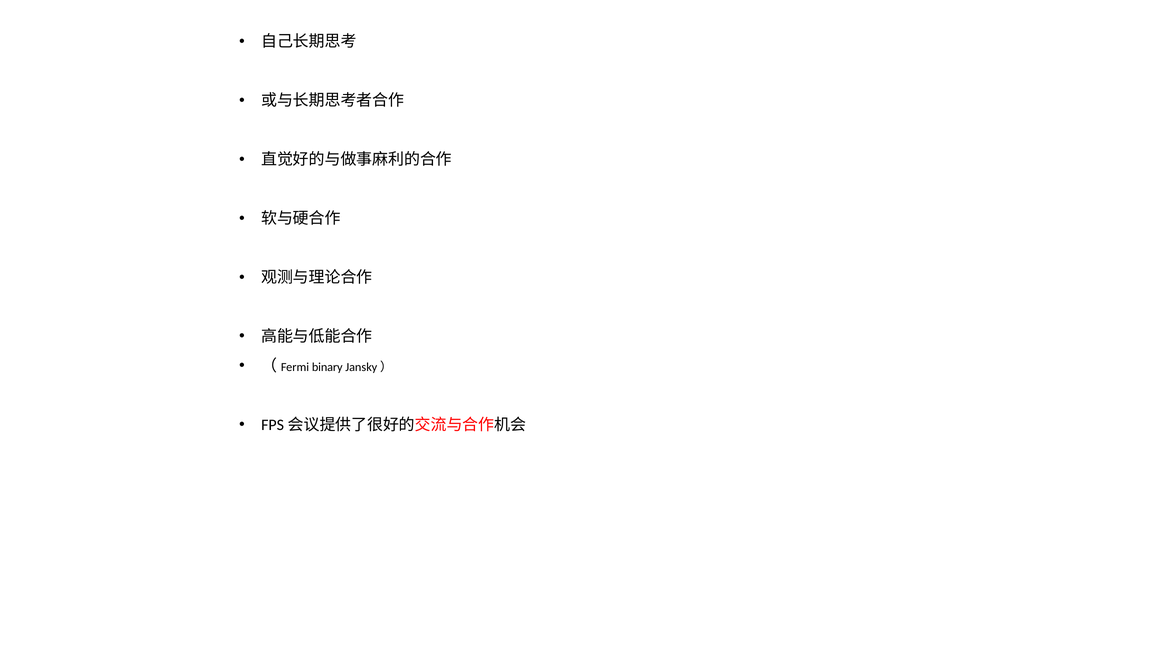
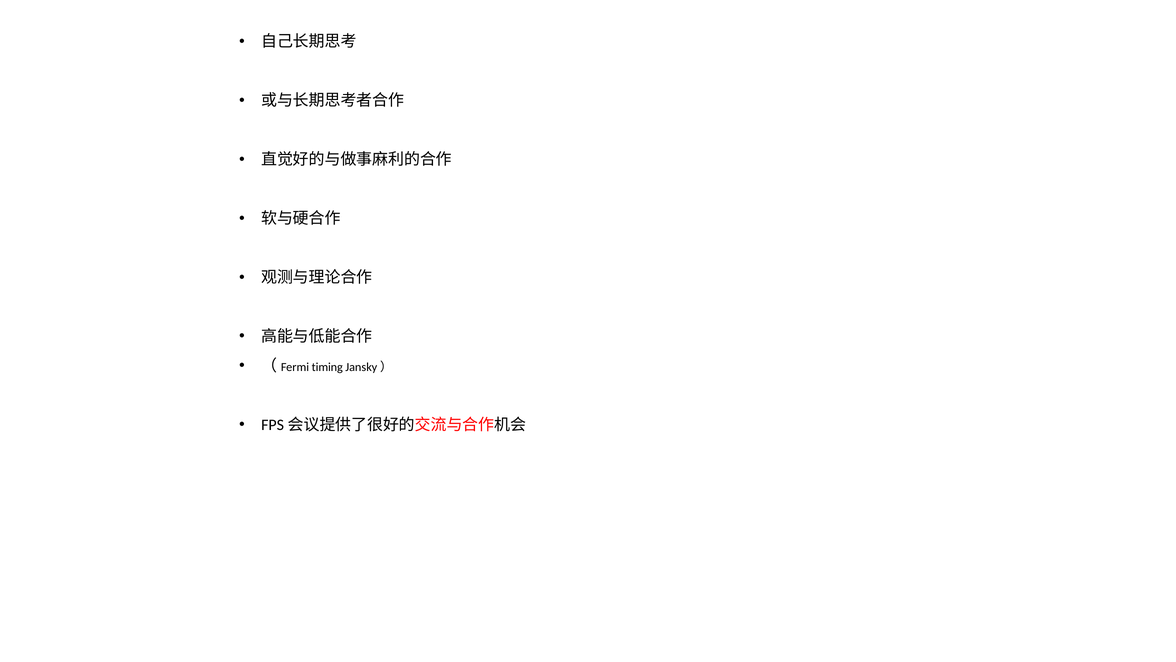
binary: binary -> timing (327, 367)
